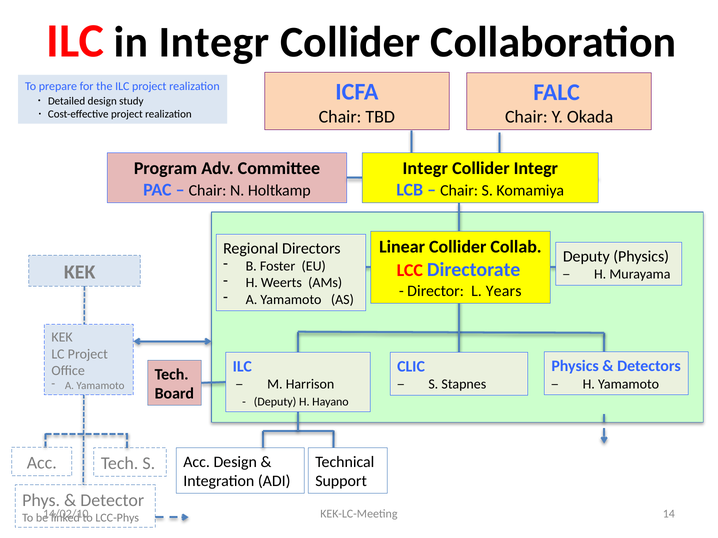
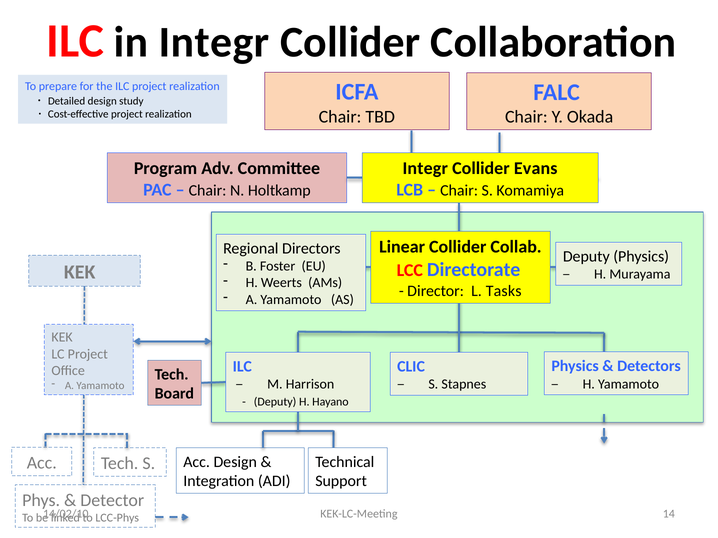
Collider Integr: Integr -> Evans (536, 169)
Years: Years -> Tasks (504, 291)
